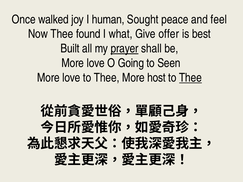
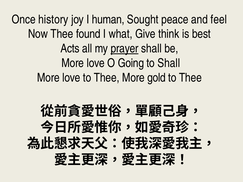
walked: walked -> history (53, 19)
offer: offer -> think (169, 34)
Built: Built -> Acts (70, 49)
to Seen: Seen -> Shall (169, 63)
host: host -> gold (156, 78)
Thee underline: present -> none (190, 78)
